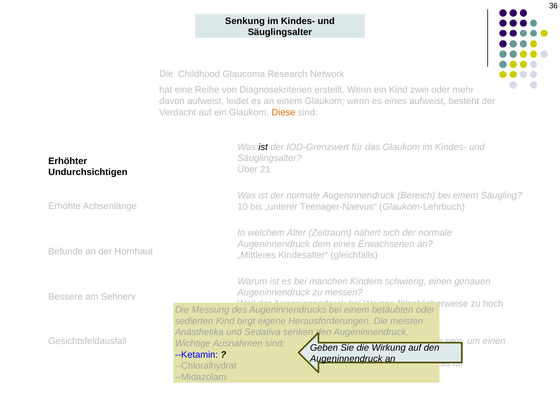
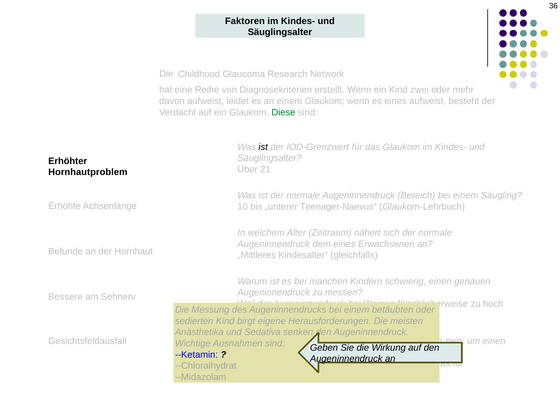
Senkung: Senkung -> Faktoren (245, 21)
Diese colour: orange -> green (283, 112)
Undurchsichtigen: Undurchsichtigen -> Hornhautproblem (88, 172)
